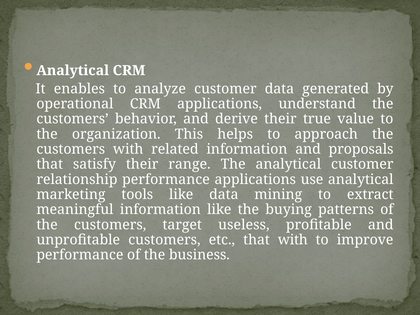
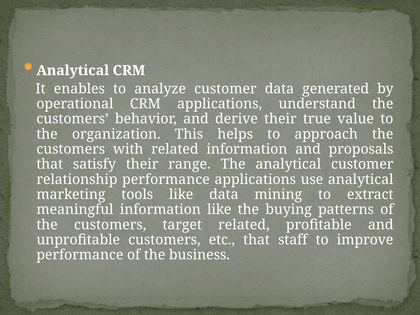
target useless: useless -> related (244, 225)
that with: with -> staff (293, 240)
